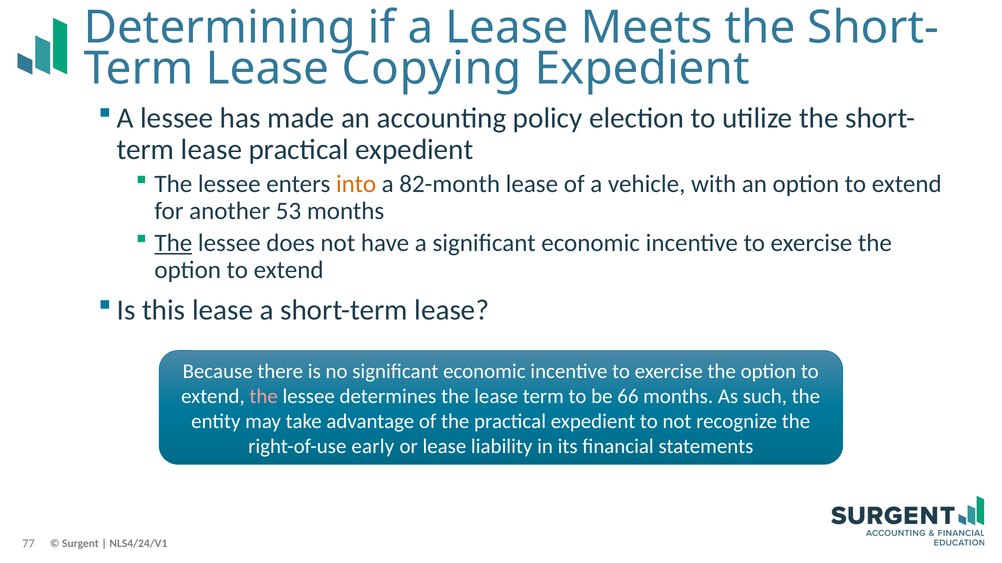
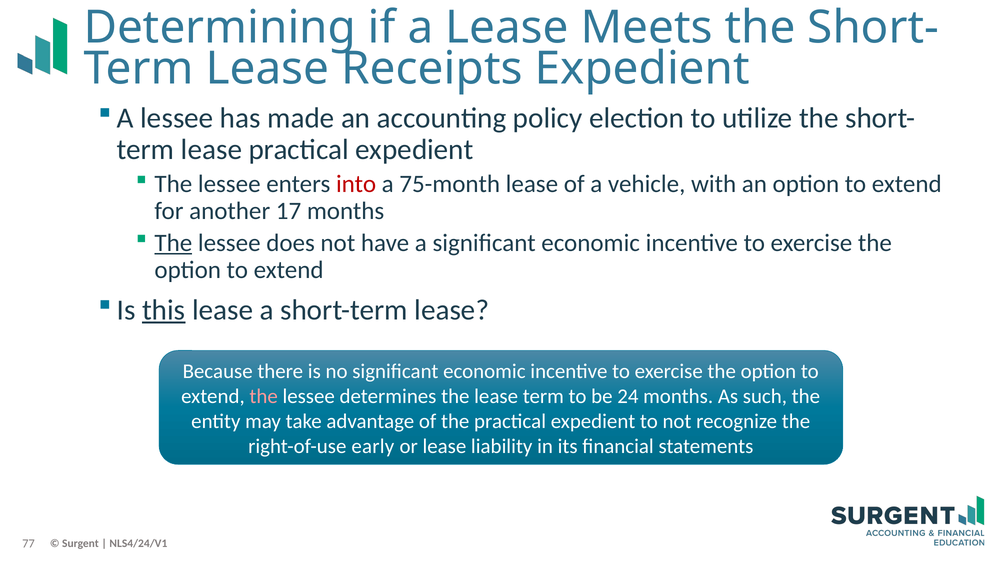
Copying: Copying -> Receipts (432, 69)
into colour: orange -> red (356, 184)
82-month: 82-month -> 75-month (450, 184)
53: 53 -> 17 (289, 211)
this underline: none -> present (164, 310)
66: 66 -> 24 (628, 397)
